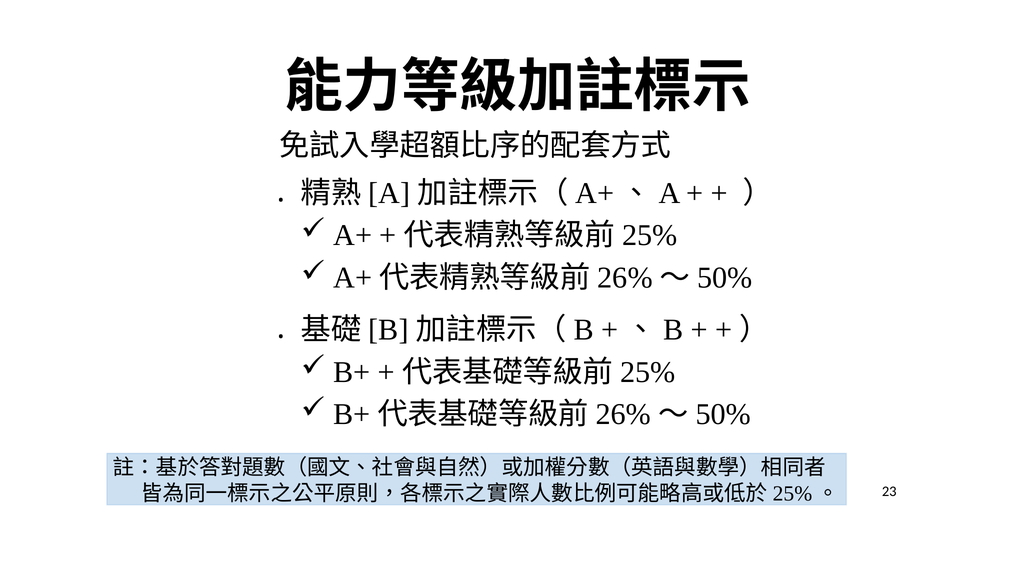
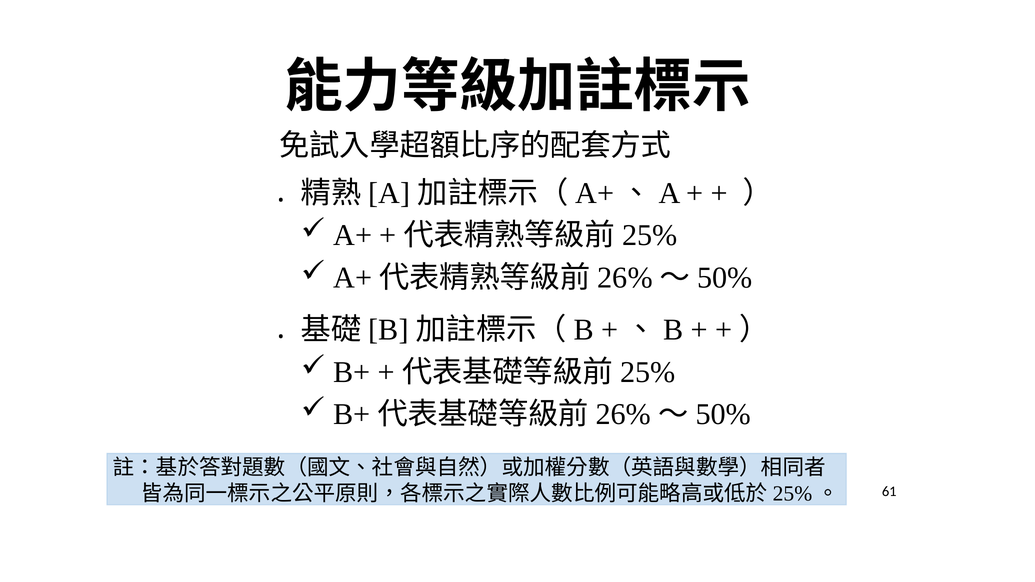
23: 23 -> 61 (889, 492)
